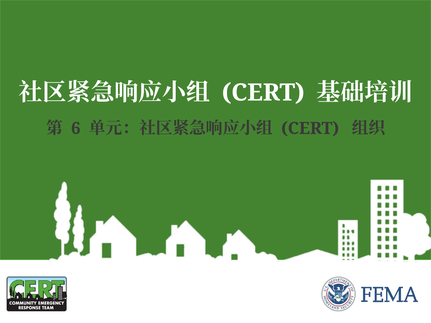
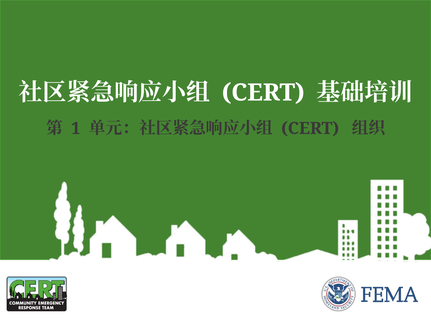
6: 6 -> 1 (76, 129)
